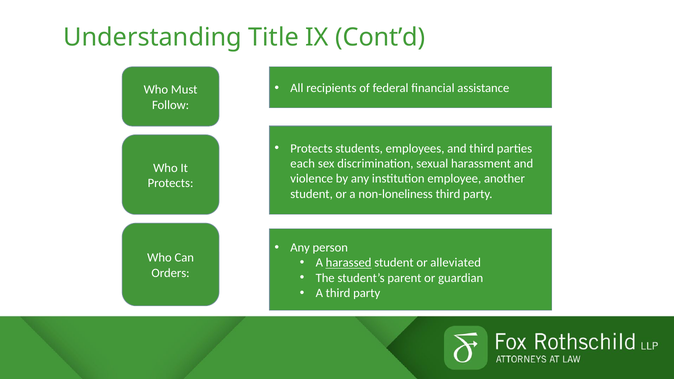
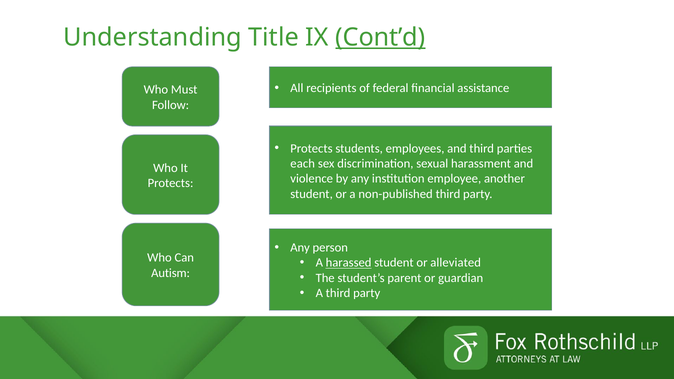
Cont’d underline: none -> present (380, 37)
non-loneliness: non-loneliness -> non-published (396, 194)
Orders: Orders -> Autism (171, 273)
